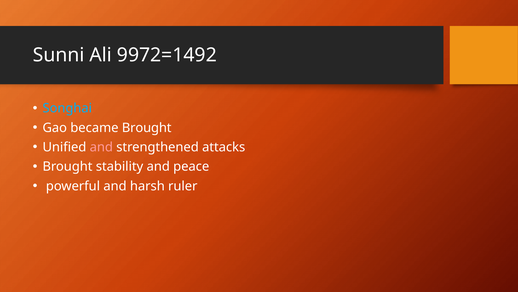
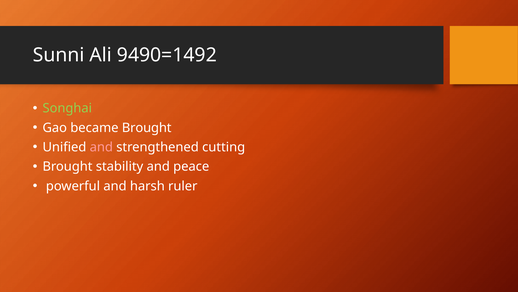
9972=1492: 9972=1492 -> 9490=1492 (167, 55)
Songhai colour: light blue -> light green (67, 108)
attacks: attacks -> cutting (224, 147)
